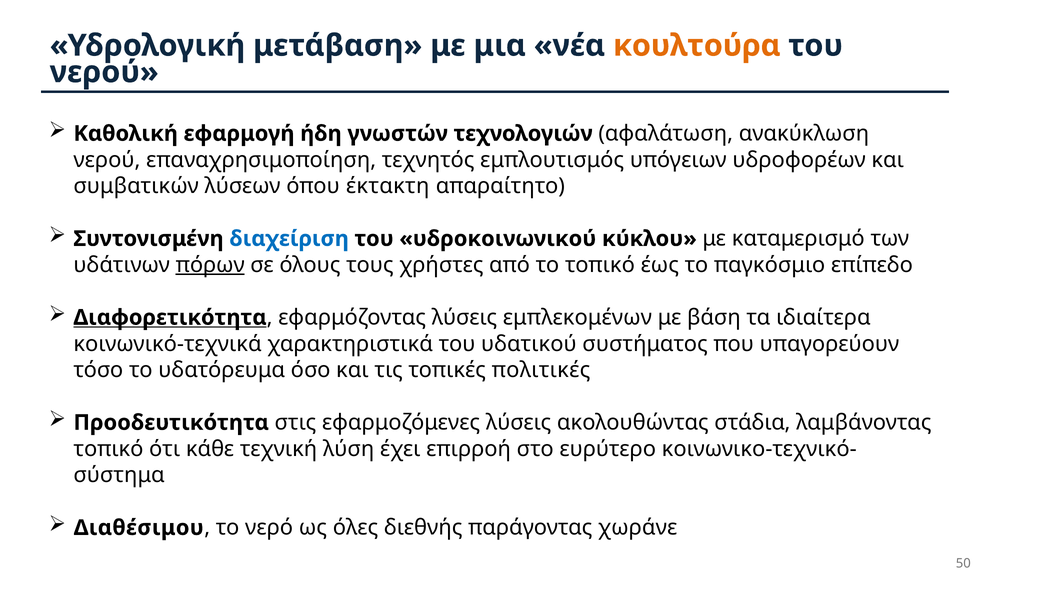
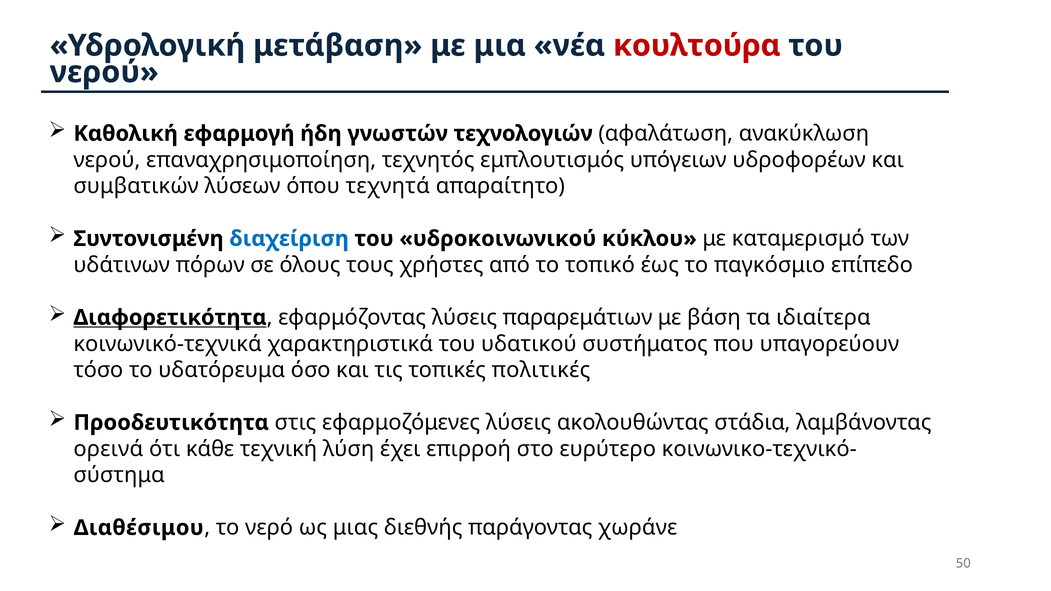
κουλτούρα colour: orange -> red (697, 46)
έκτακτη: έκτακτη -> τεχνητά (388, 186)
πόρων underline: present -> none (210, 265)
εμπλεκομένων: εμπλεκομένων -> παραρεμάτιων (578, 318)
τοπικό: τοπικό -> ορεινά (108, 449)
όλες: όλες -> μιας (355, 528)
